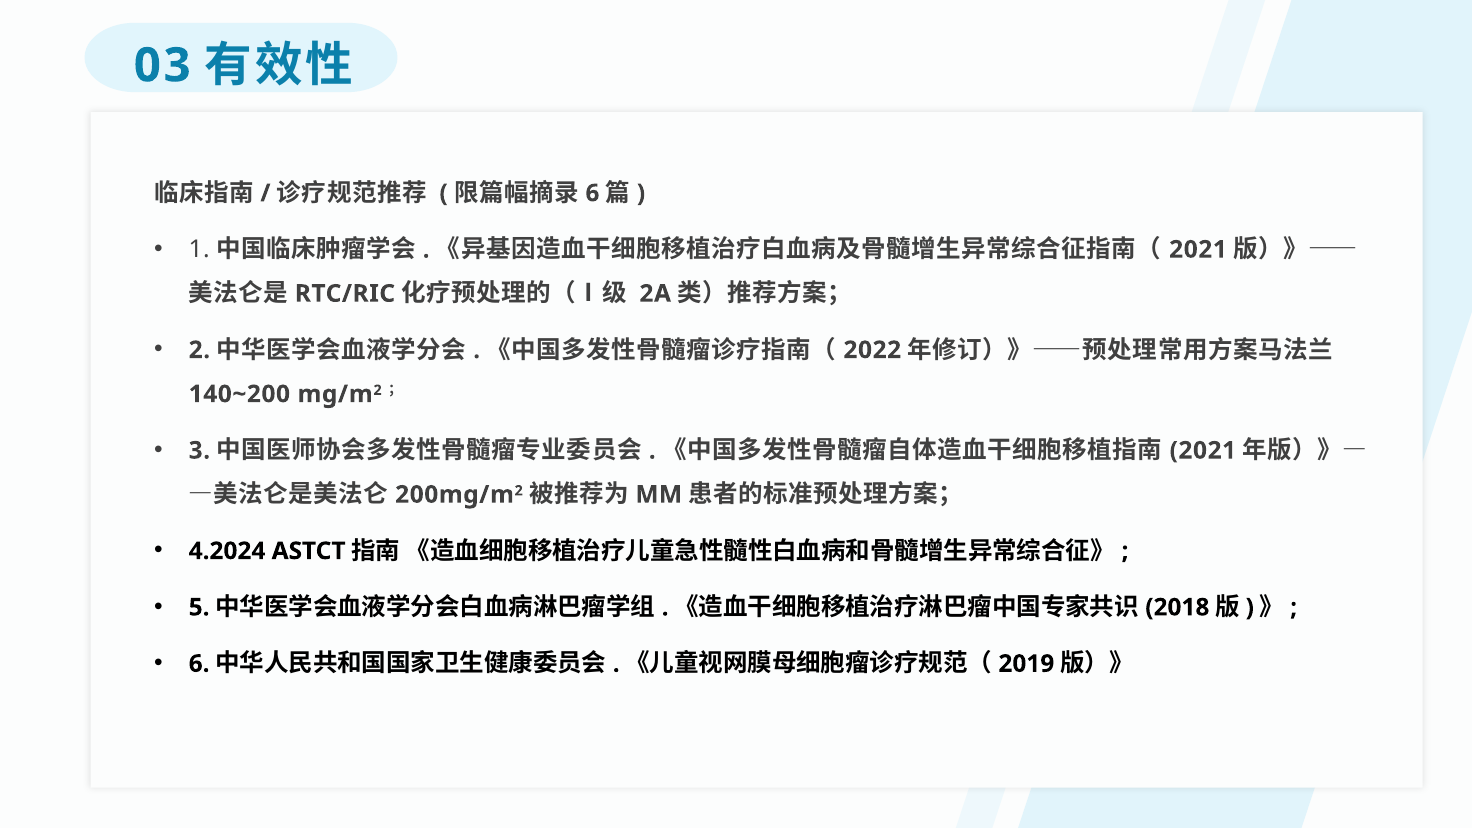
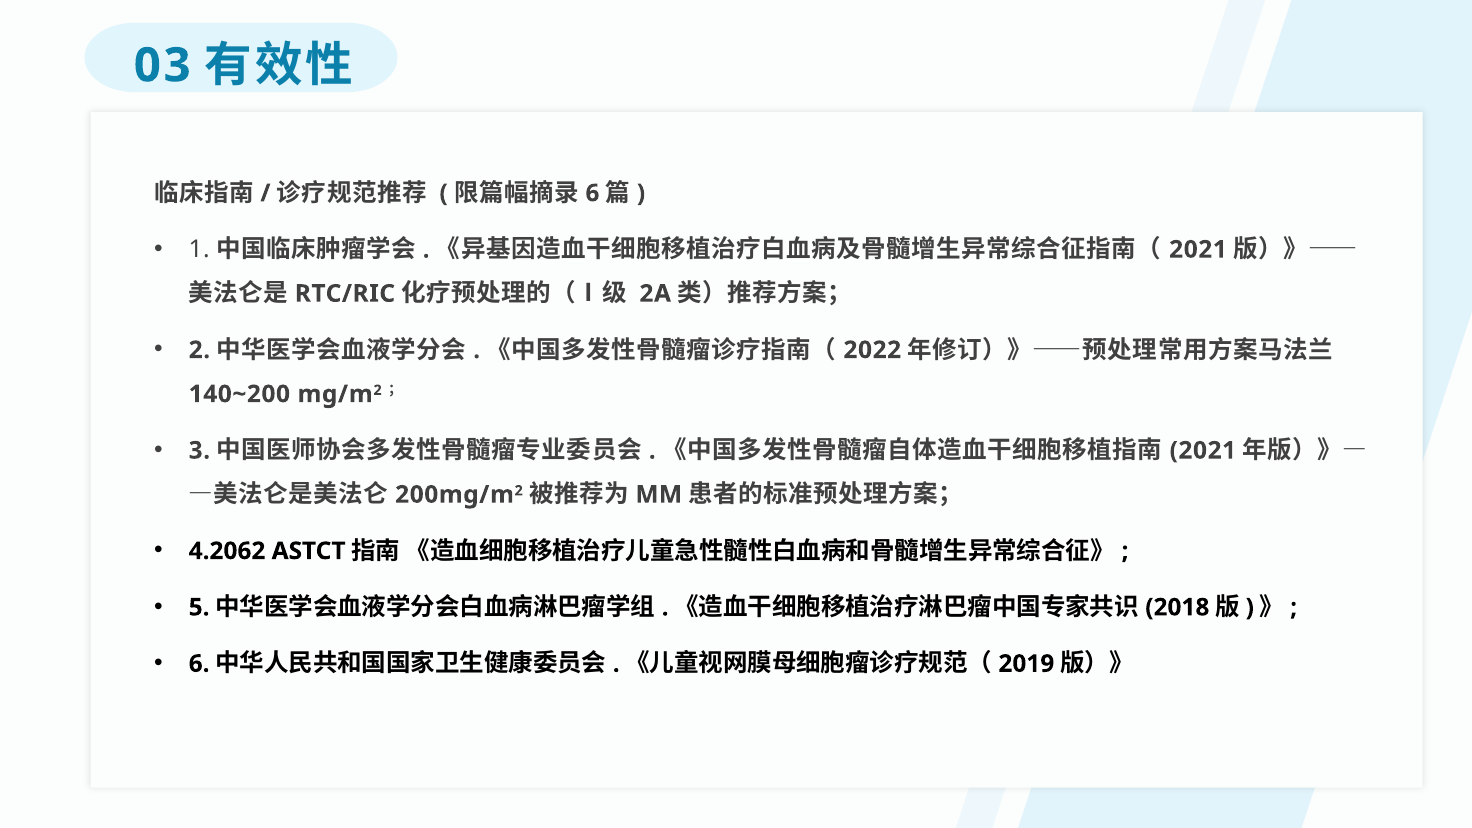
4.2024: 4.2024 -> 4.2062 (227, 551)
